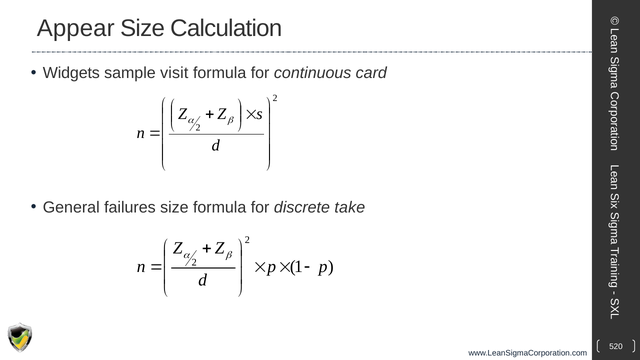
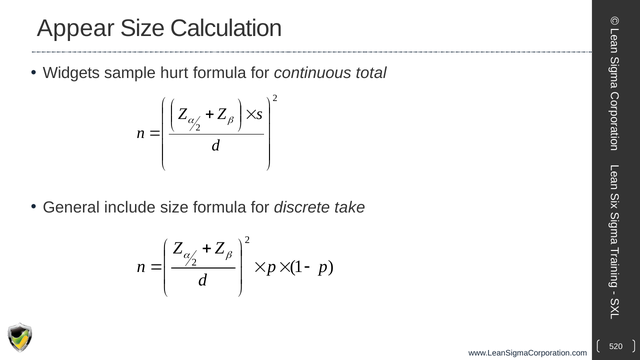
visit: visit -> hurt (174, 73)
card: card -> total (371, 73)
failures: failures -> include (130, 207)
